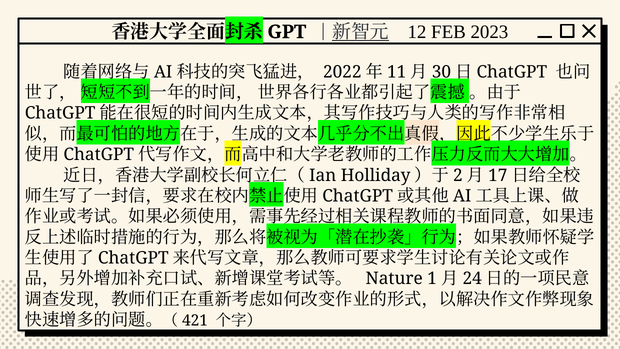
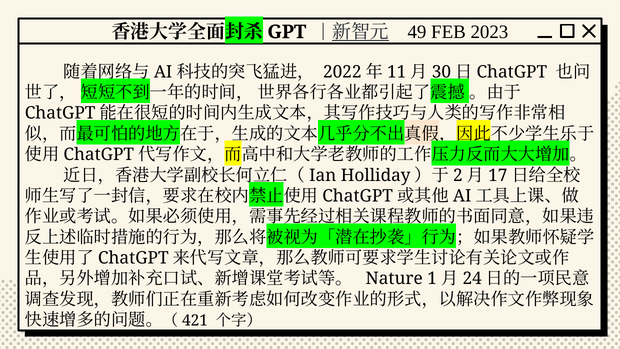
12: 12 -> 49 (417, 32)
